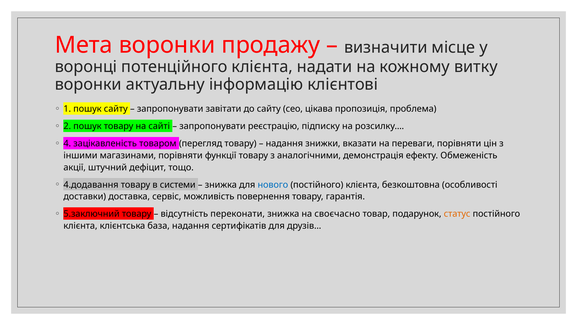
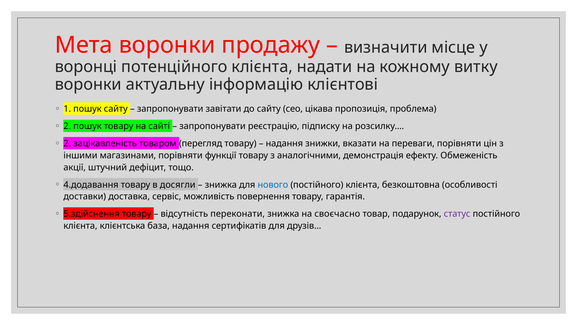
4: 4 -> 2 (67, 143)
системи: системи -> досягли (178, 185)
5.заключний: 5.заключний -> 5.здійснення (92, 214)
статус colour: orange -> purple (457, 214)
